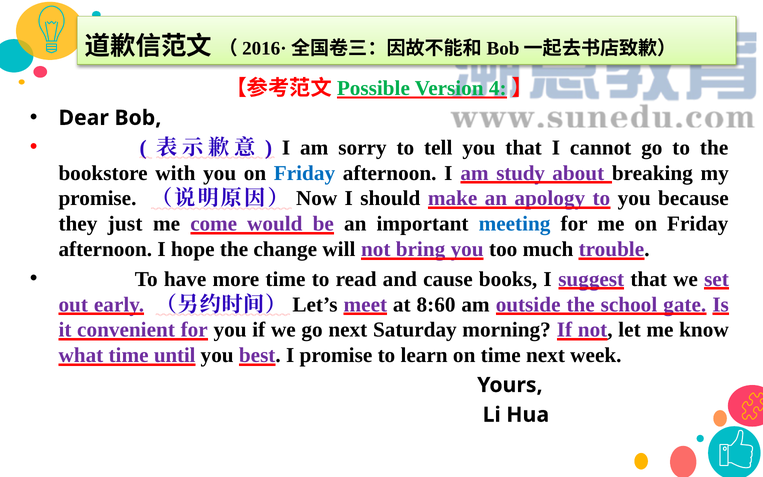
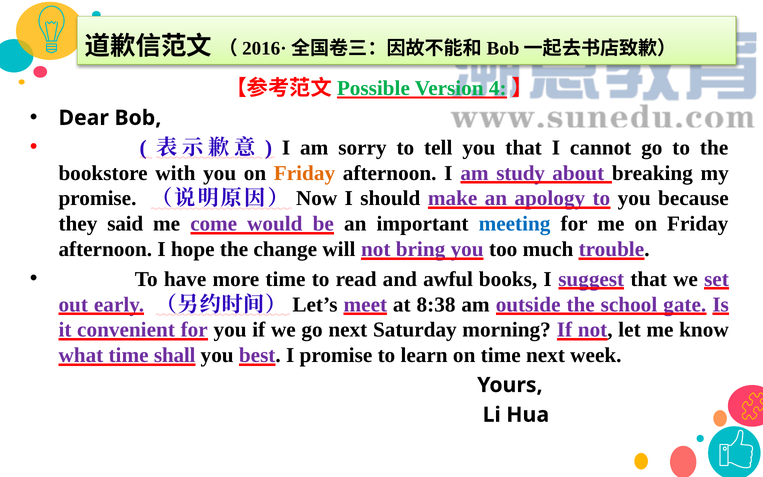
Friday colour: blue -> orange (304, 173)
just: just -> said (125, 224)
cause: cause -> awful (448, 279)
8:60: 8:60 -> 8:38 (436, 304)
until: until -> shall (175, 355)
